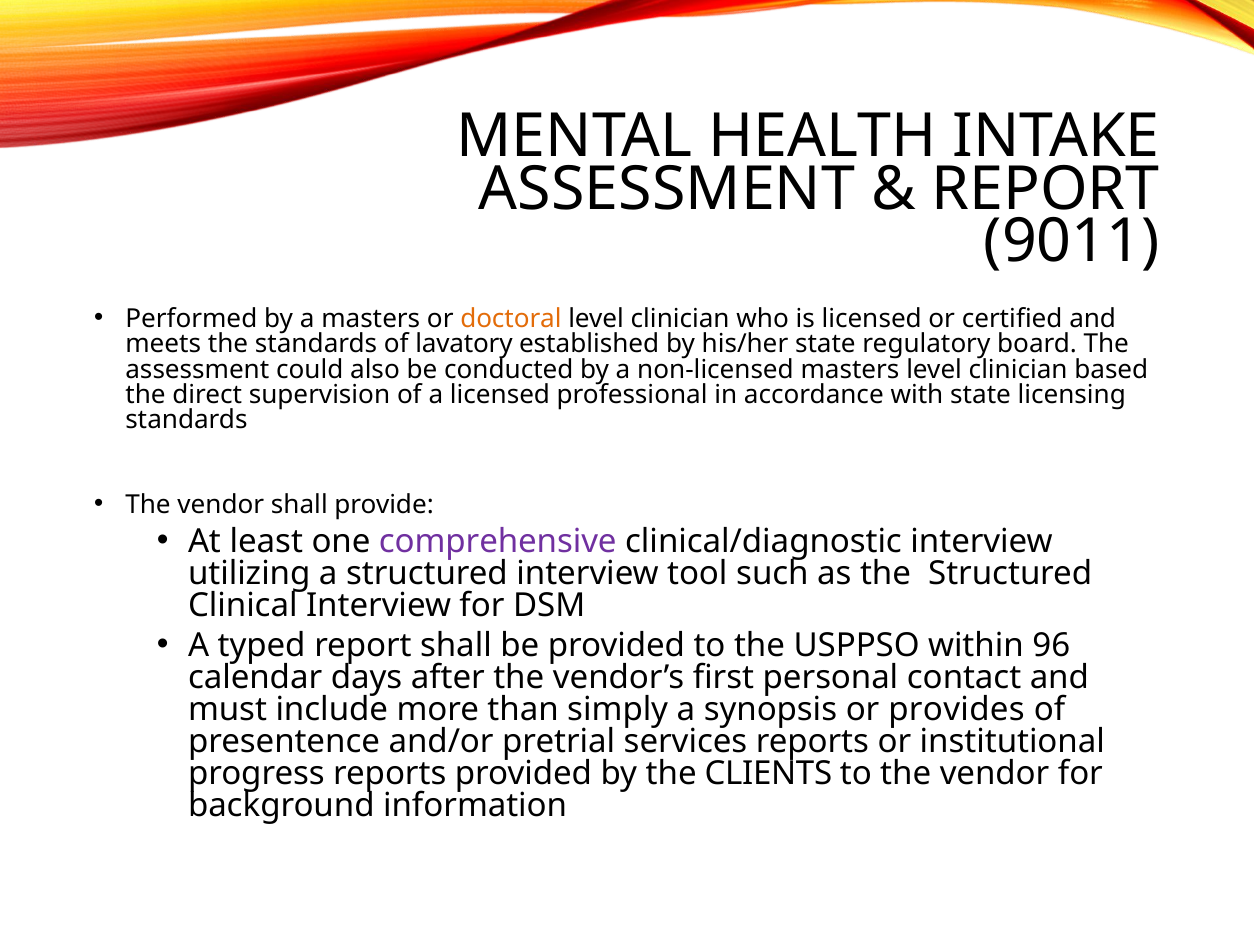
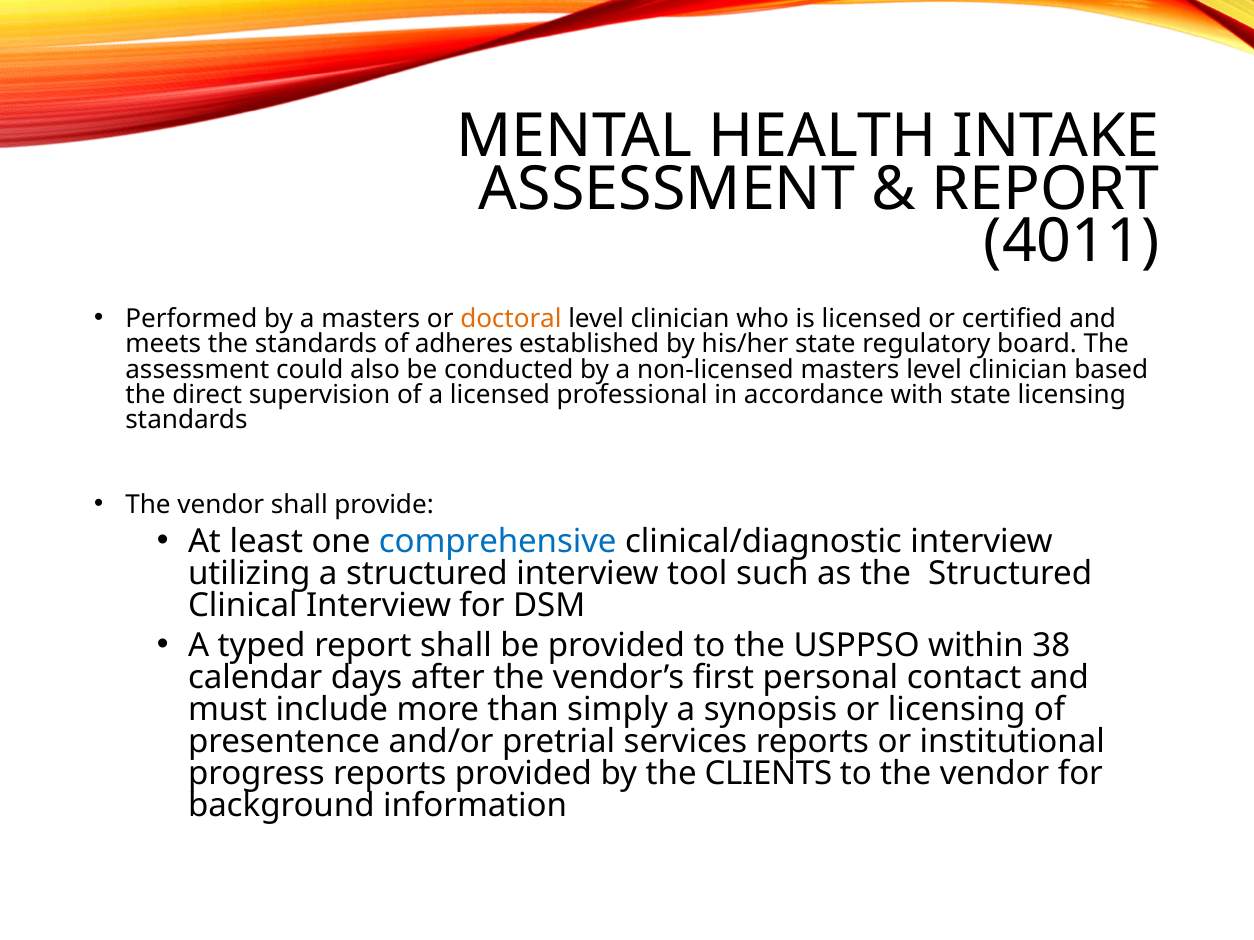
9011: 9011 -> 4011 (1072, 242)
lavatory: lavatory -> adheres (464, 344)
comprehensive colour: purple -> blue (498, 542)
96: 96 -> 38 (1051, 646)
or provides: provides -> licensing (957, 710)
